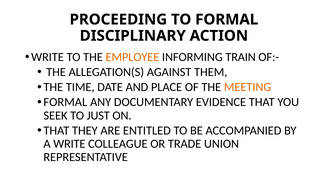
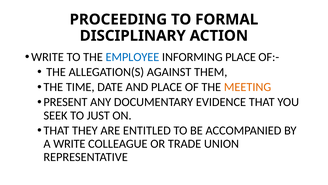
EMPLOYEE colour: orange -> blue (132, 57)
INFORMING TRAIN: TRAIN -> PLACE (241, 57)
FORMAL: FORMAL -> PRESENT (65, 102)
